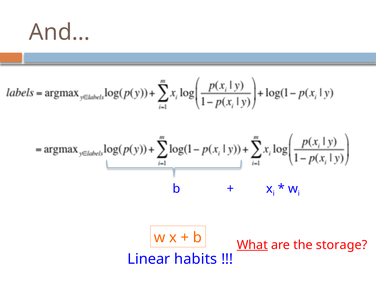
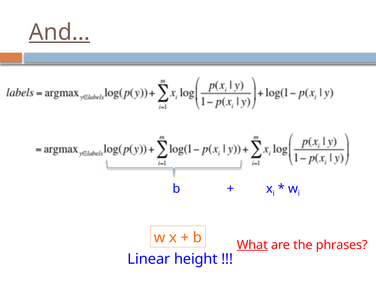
And… underline: none -> present (59, 32)
storage: storage -> phrases (342, 245)
habits: habits -> height (196, 259)
